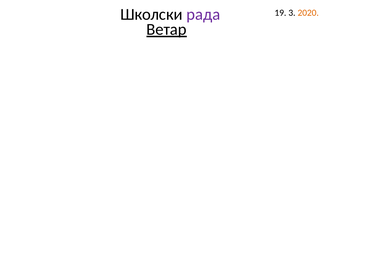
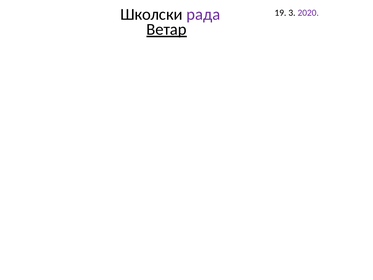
2020 colour: orange -> purple (308, 13)
